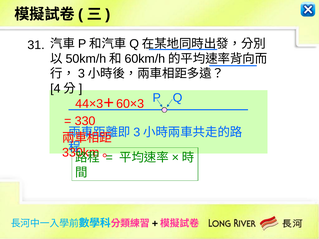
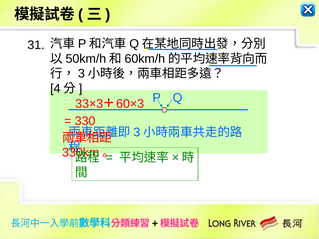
44×3: 44×3 -> 33×3 (89, 104)
